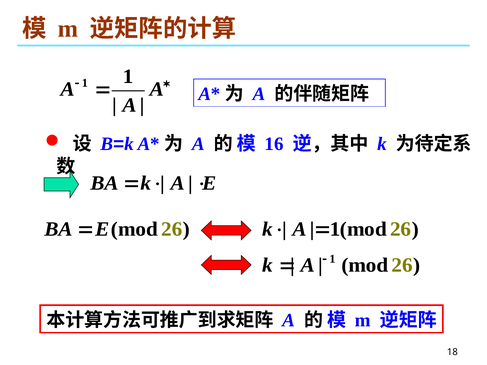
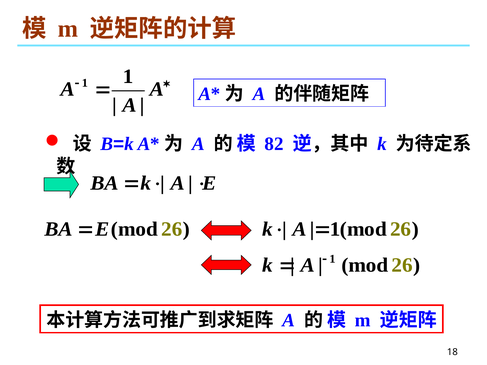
16: 16 -> 82 (274, 144)
